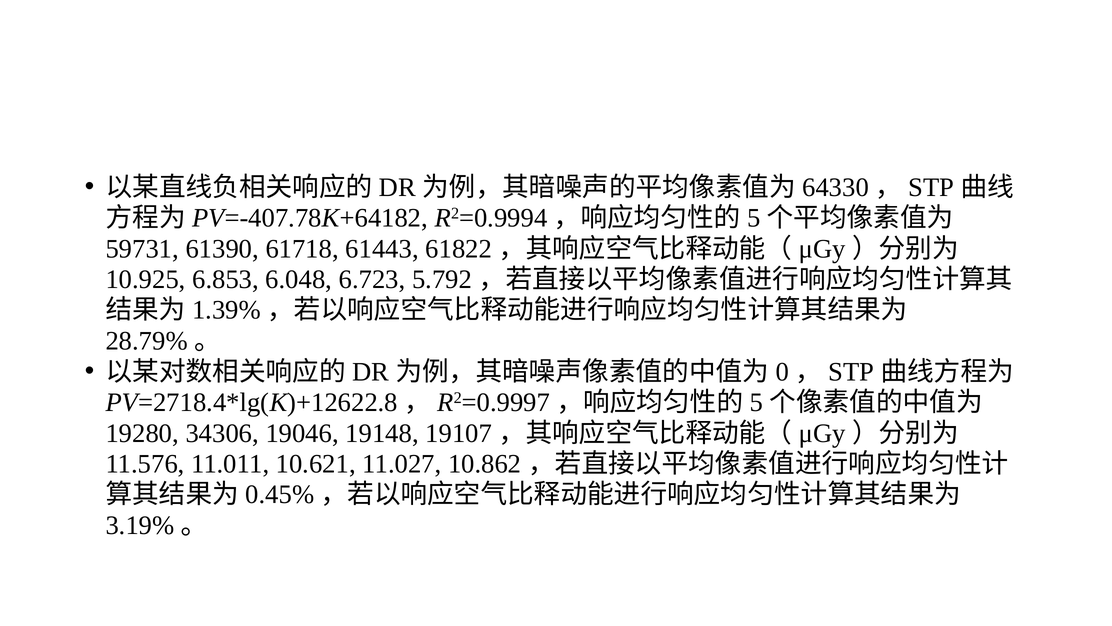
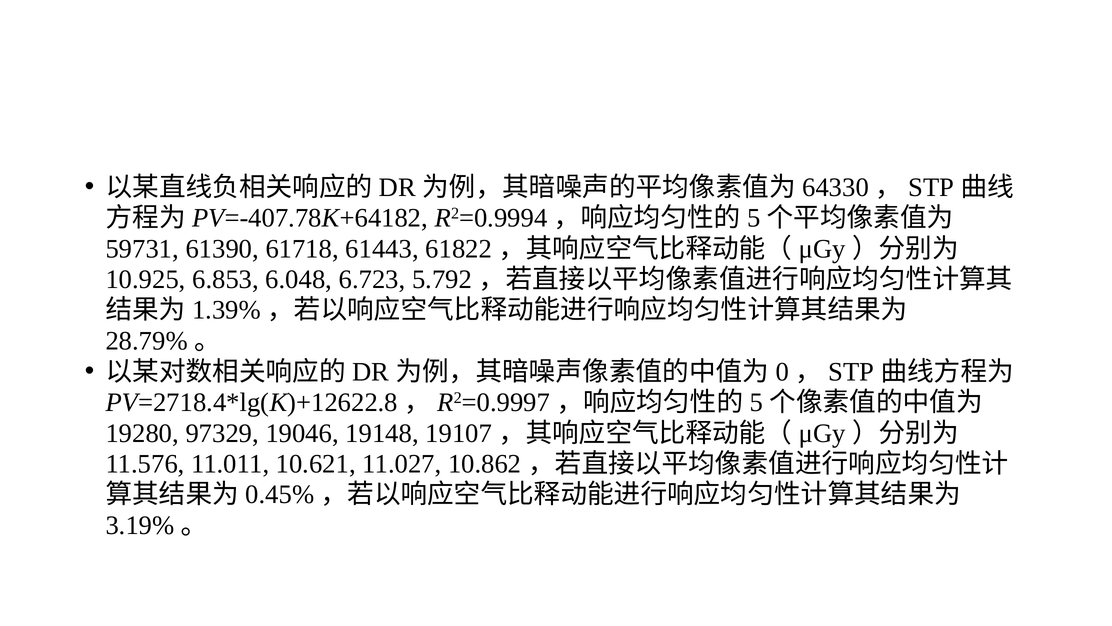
34306: 34306 -> 97329 (222, 433)
